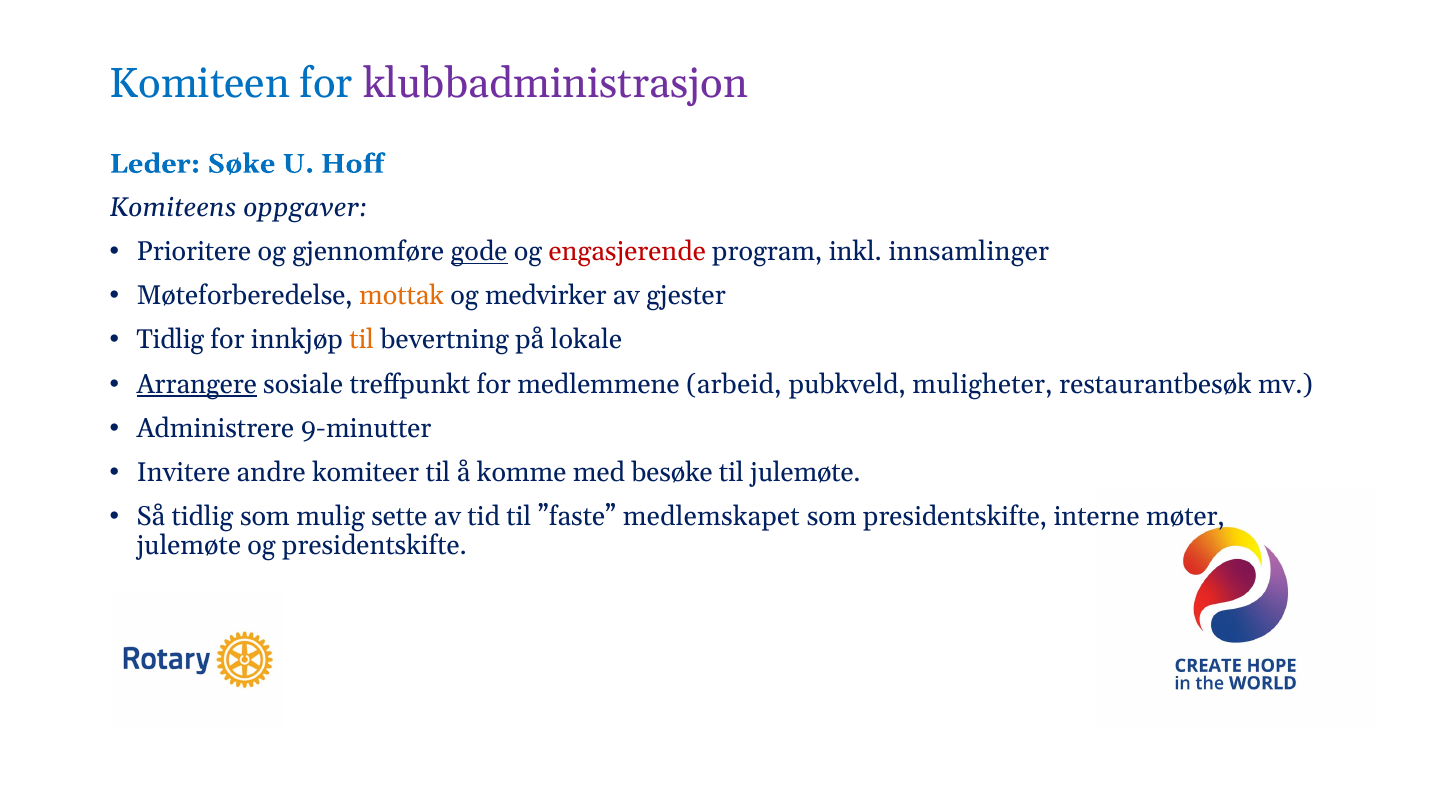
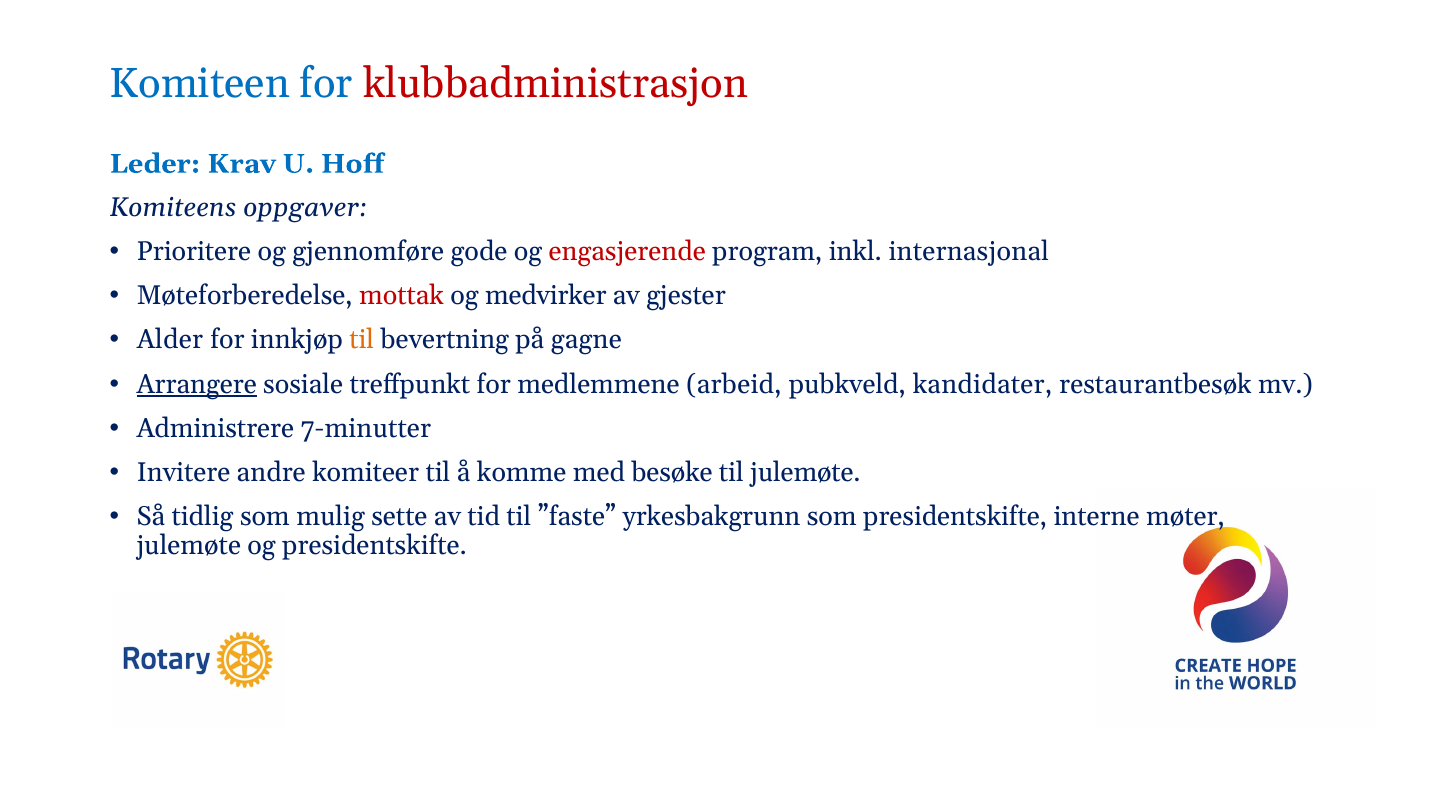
klubbadministrasjon colour: purple -> red (556, 84)
Søke: Søke -> Krav (241, 164)
gode underline: present -> none (479, 252)
innsamlinger: innsamlinger -> internasjonal (969, 252)
mottak colour: orange -> red (402, 296)
Tidlig: Tidlig -> Alder (170, 340)
lokale: lokale -> gagne (586, 340)
muligheter: muligheter -> kandidater (983, 384)
9-minutter: 9-minutter -> 7-minutter (366, 428)
medlemskapet: medlemskapet -> yrkesbakgrunn (711, 517)
